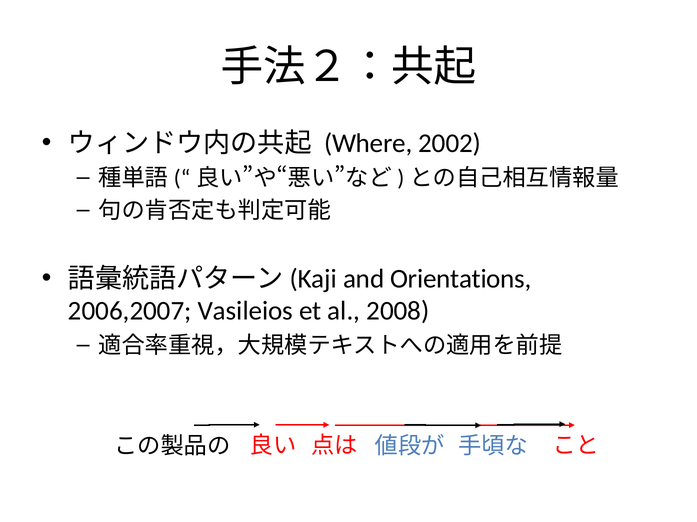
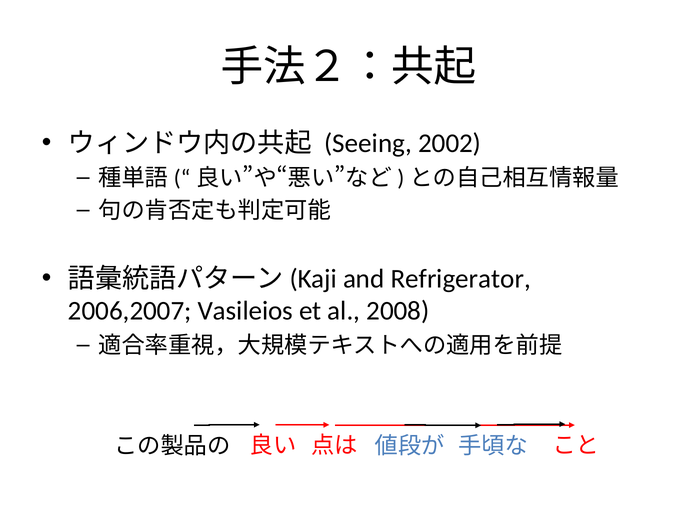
Where: Where -> Seeing (368, 144)
Orientations: Orientations -> Refrigerator (461, 279)
